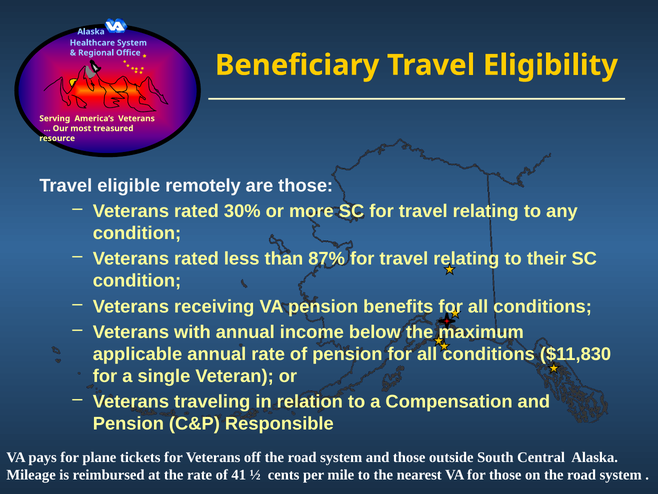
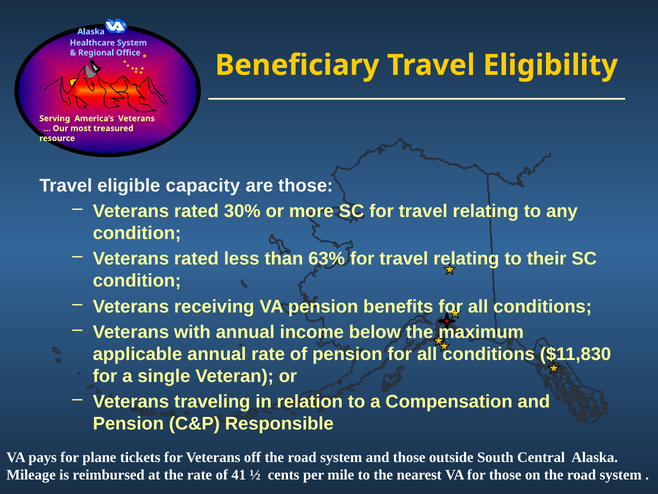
remotely: remotely -> capacity (203, 185)
87%: 87% -> 63% (327, 259)
